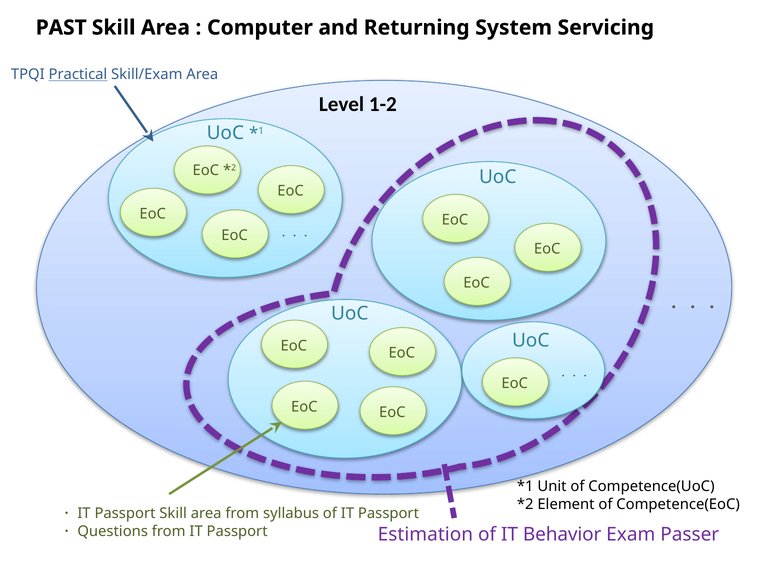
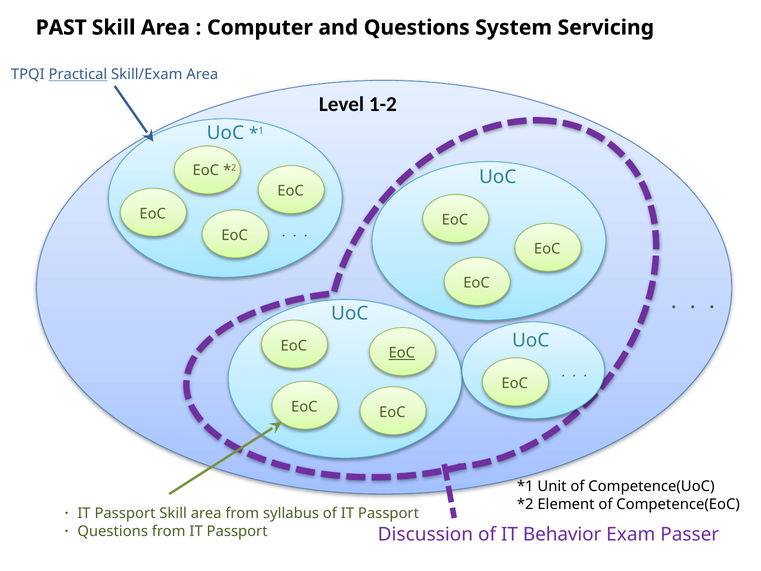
Returning: Returning -> Questions (417, 28)
EoC underline: none -> present (402, 353)
Estimation: Estimation -> Discussion (425, 534)
